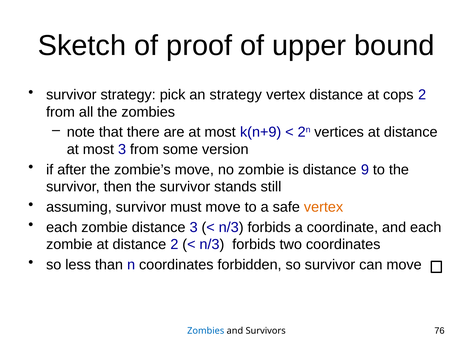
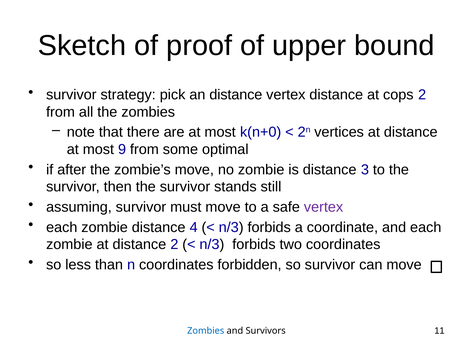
an strategy: strategy -> distance (236, 95)
k(n+9: k(n+9 -> k(n+0 (261, 132)
most 3: 3 -> 9 (122, 150)
version: version -> optimal (225, 150)
9: 9 -> 3 (365, 170)
vertex colour: orange -> purple (324, 208)
distance 3: 3 -> 4 (194, 228)
76: 76 -> 11 (439, 332)
